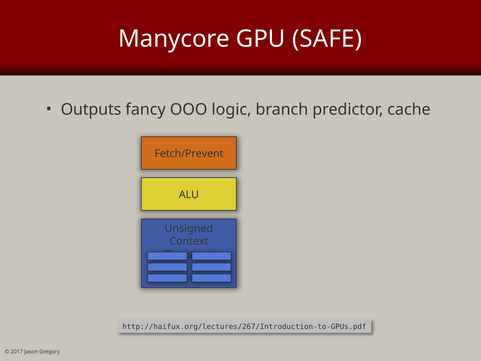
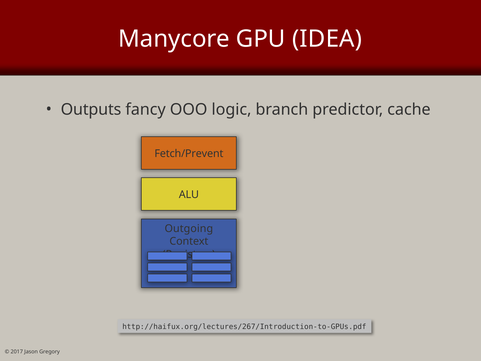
SAFE: SAFE -> IDEA (327, 39)
Unsigned: Unsigned -> Outgoing (189, 228)
